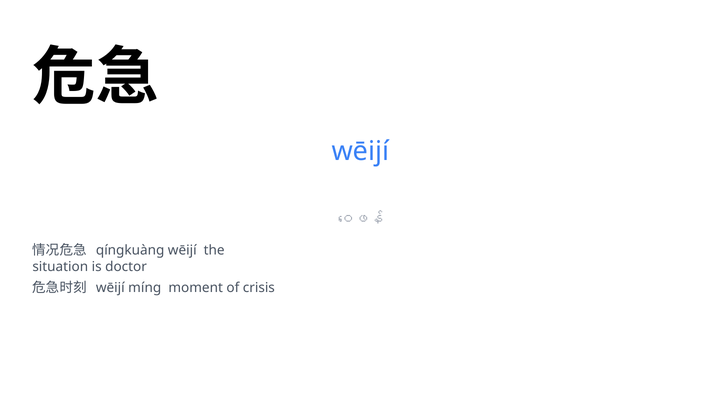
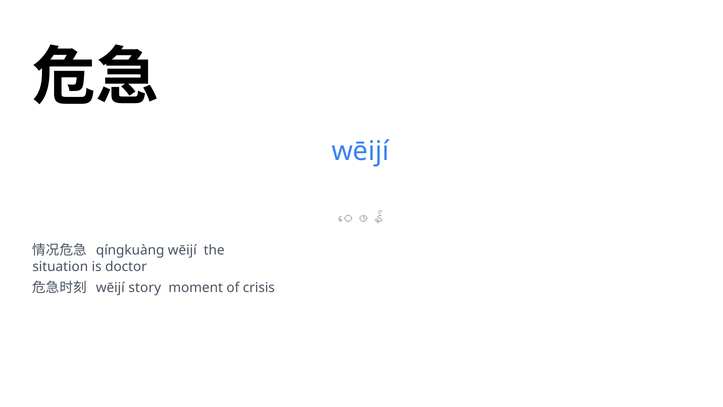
míng: míng -> story (145, 287)
